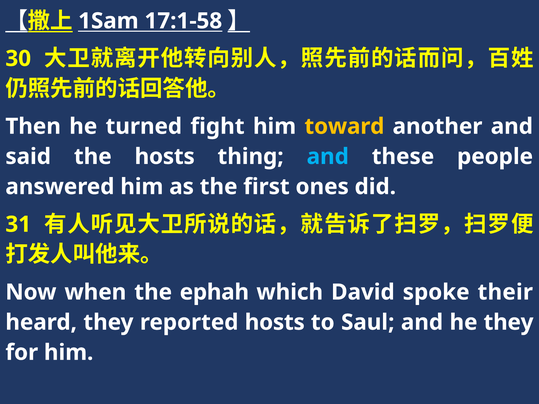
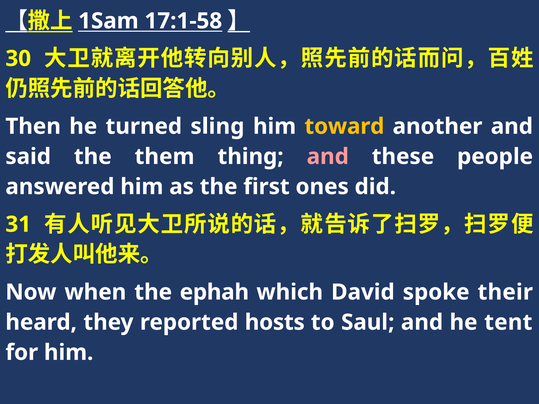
fight: fight -> sling (217, 126)
the hosts: hosts -> them (165, 157)
and colour: light blue -> pink (328, 157)
he they: they -> tent (508, 323)
